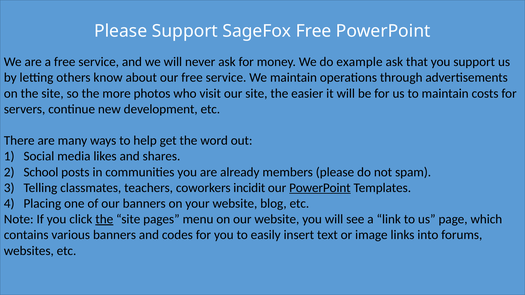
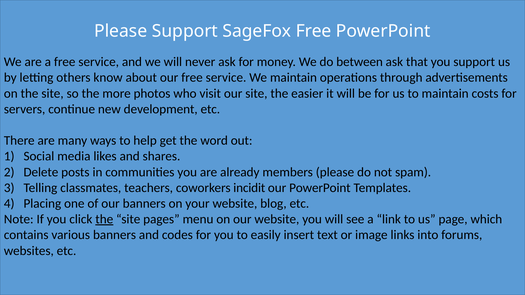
example: example -> between (360, 62)
School: School -> Delete (41, 172)
PowerPoint underline: present -> none (320, 188)
